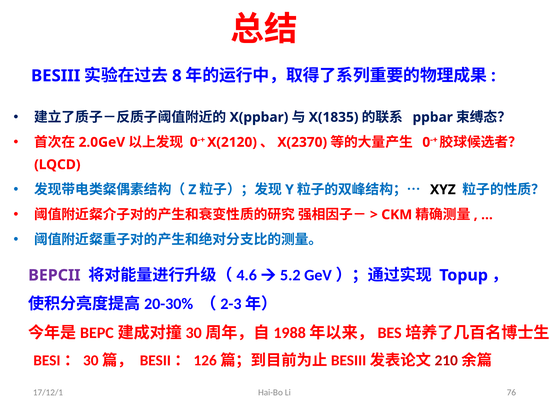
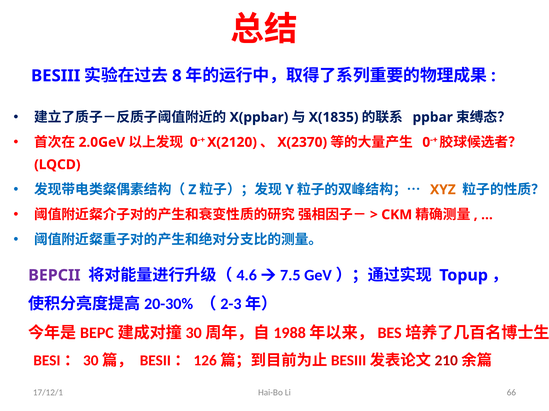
XYZ colour: black -> orange (443, 190)
5.2: 5.2 -> 7.5 (290, 276)
76: 76 -> 66 (511, 393)
